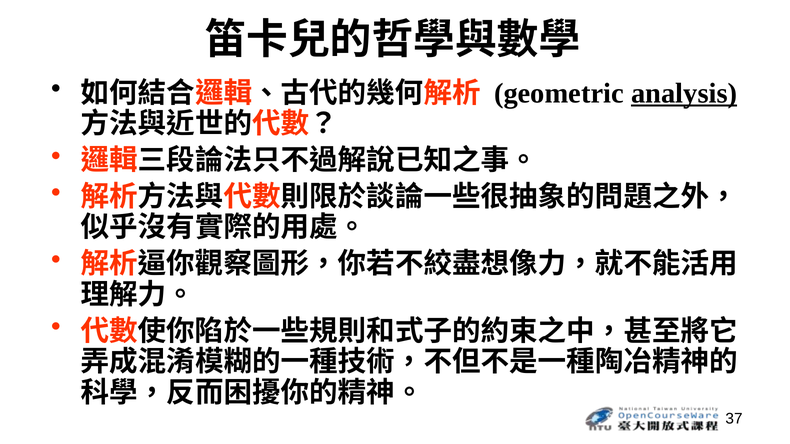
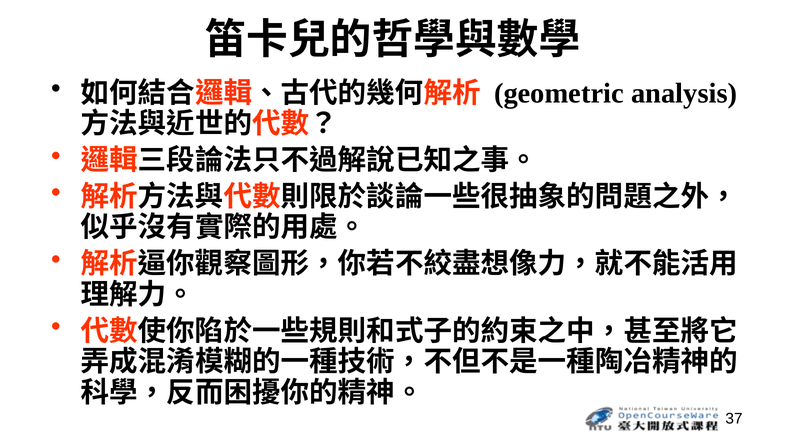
analysis underline: present -> none (684, 93)
